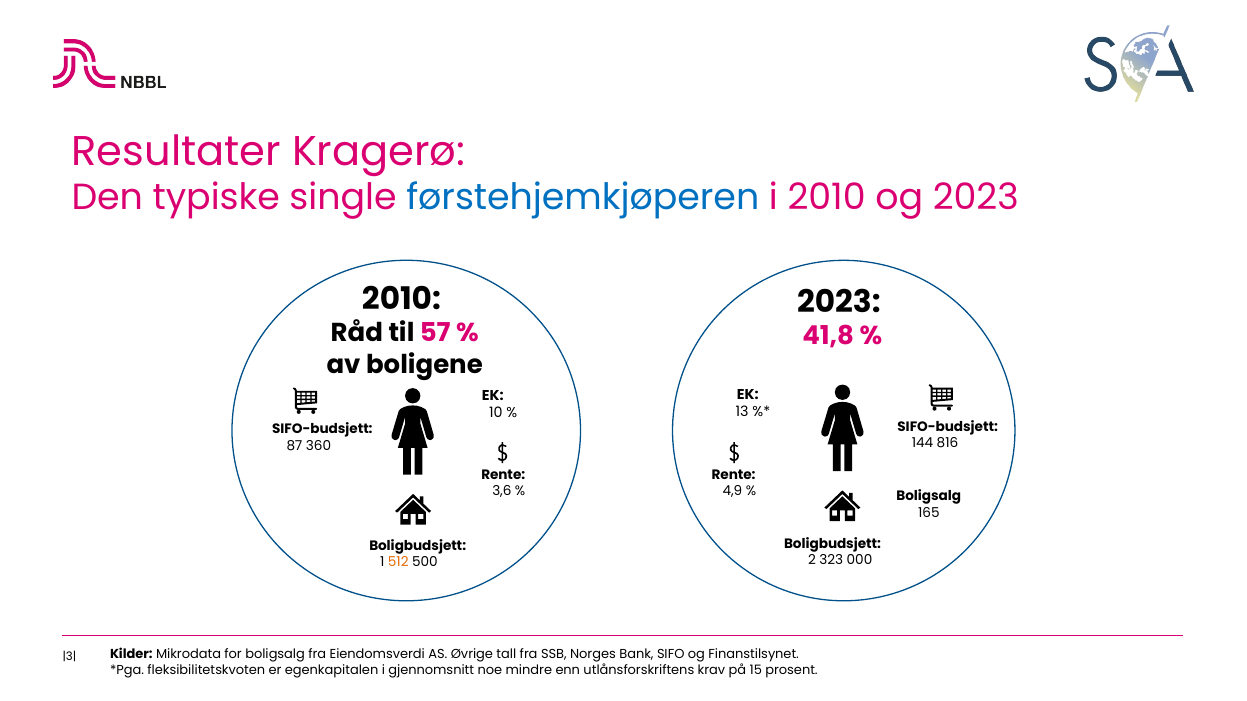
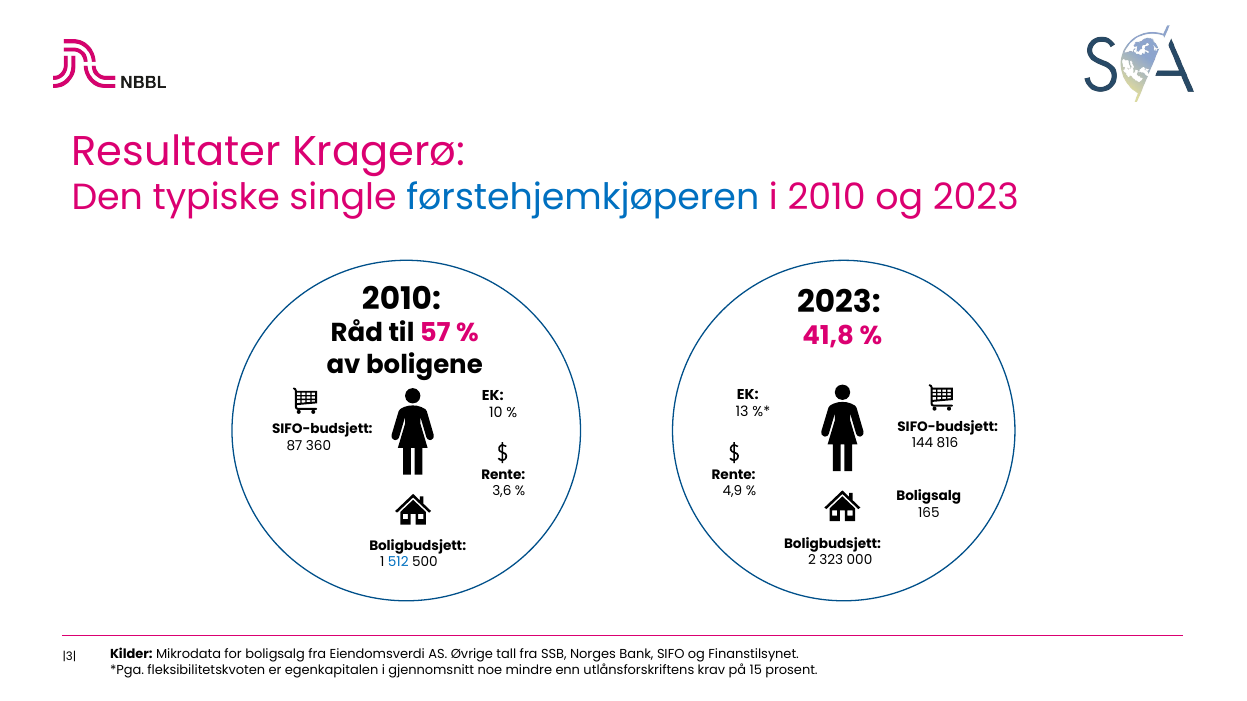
512 colour: orange -> blue (398, 562)
